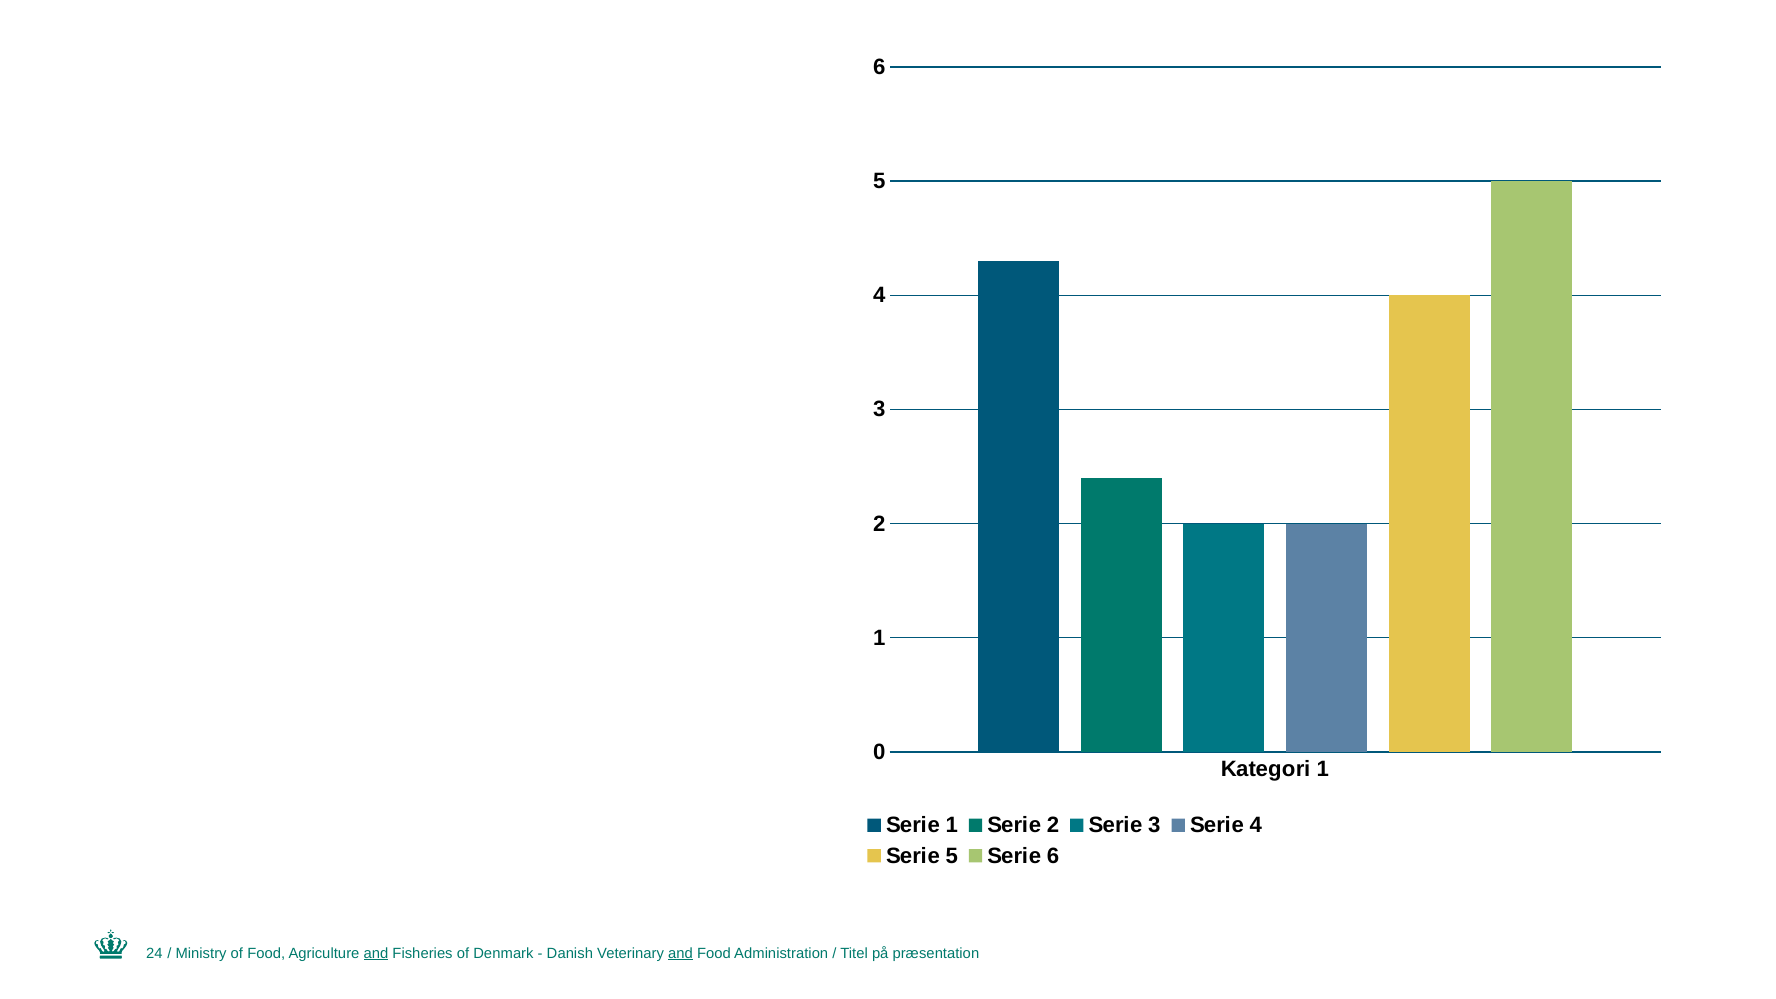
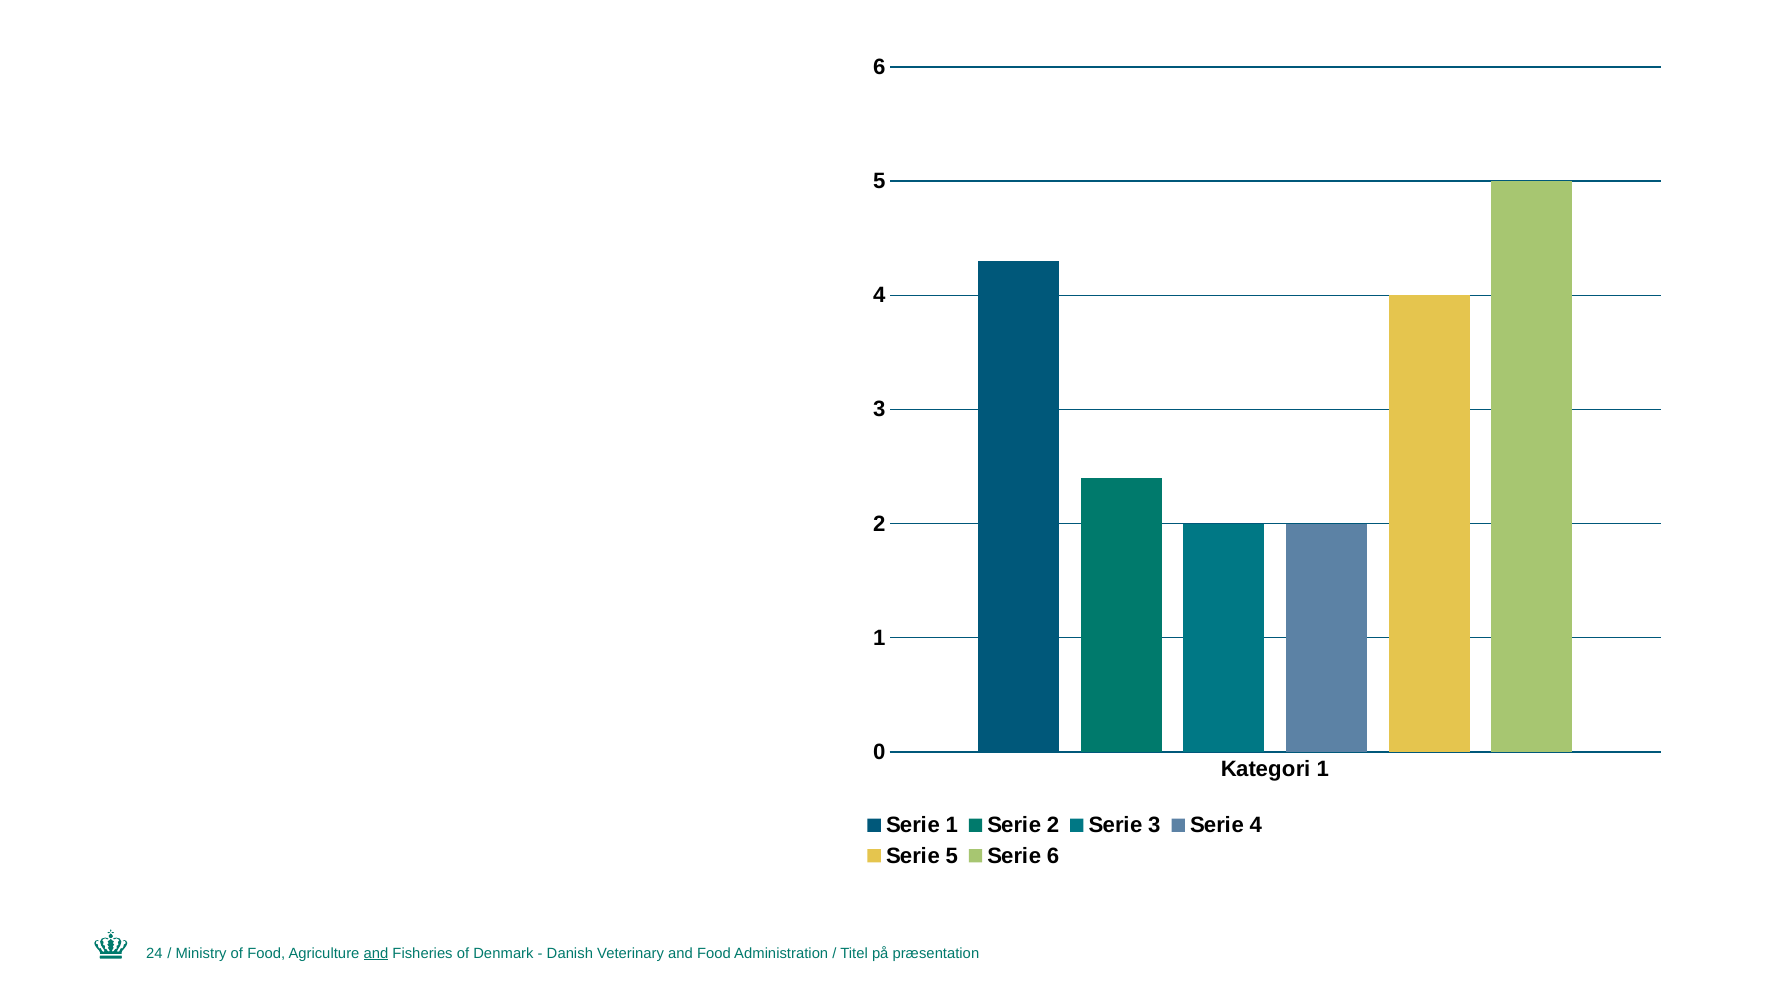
and underline: present -> none (680, 954)
